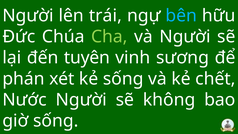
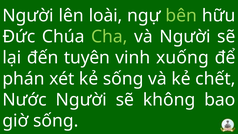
trái: trái -> loài (106, 16)
bên colour: light blue -> light green (181, 16)
sương: sương -> xuống (182, 58)
